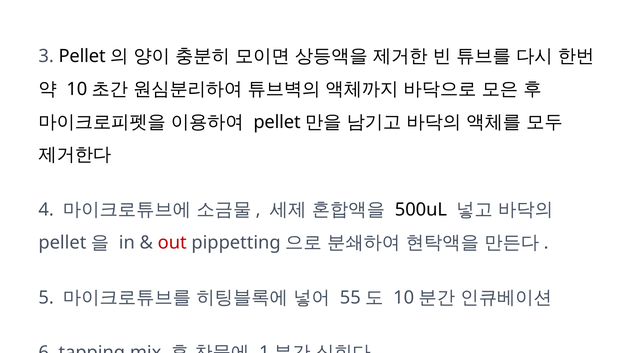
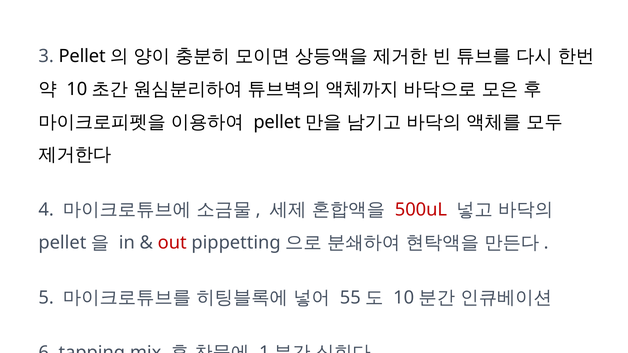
500uL colour: black -> red (421, 210)
